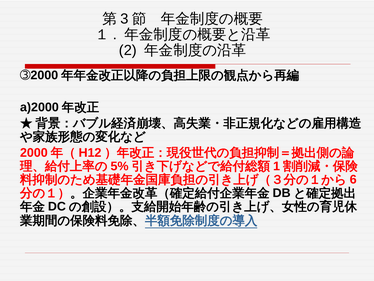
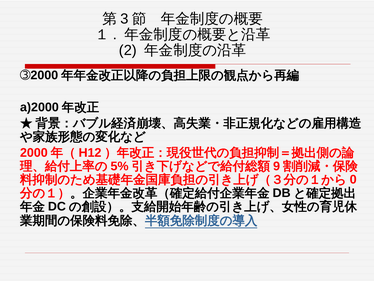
1: 1 -> 9 (277, 166)
6: 6 -> 0 (353, 179)
